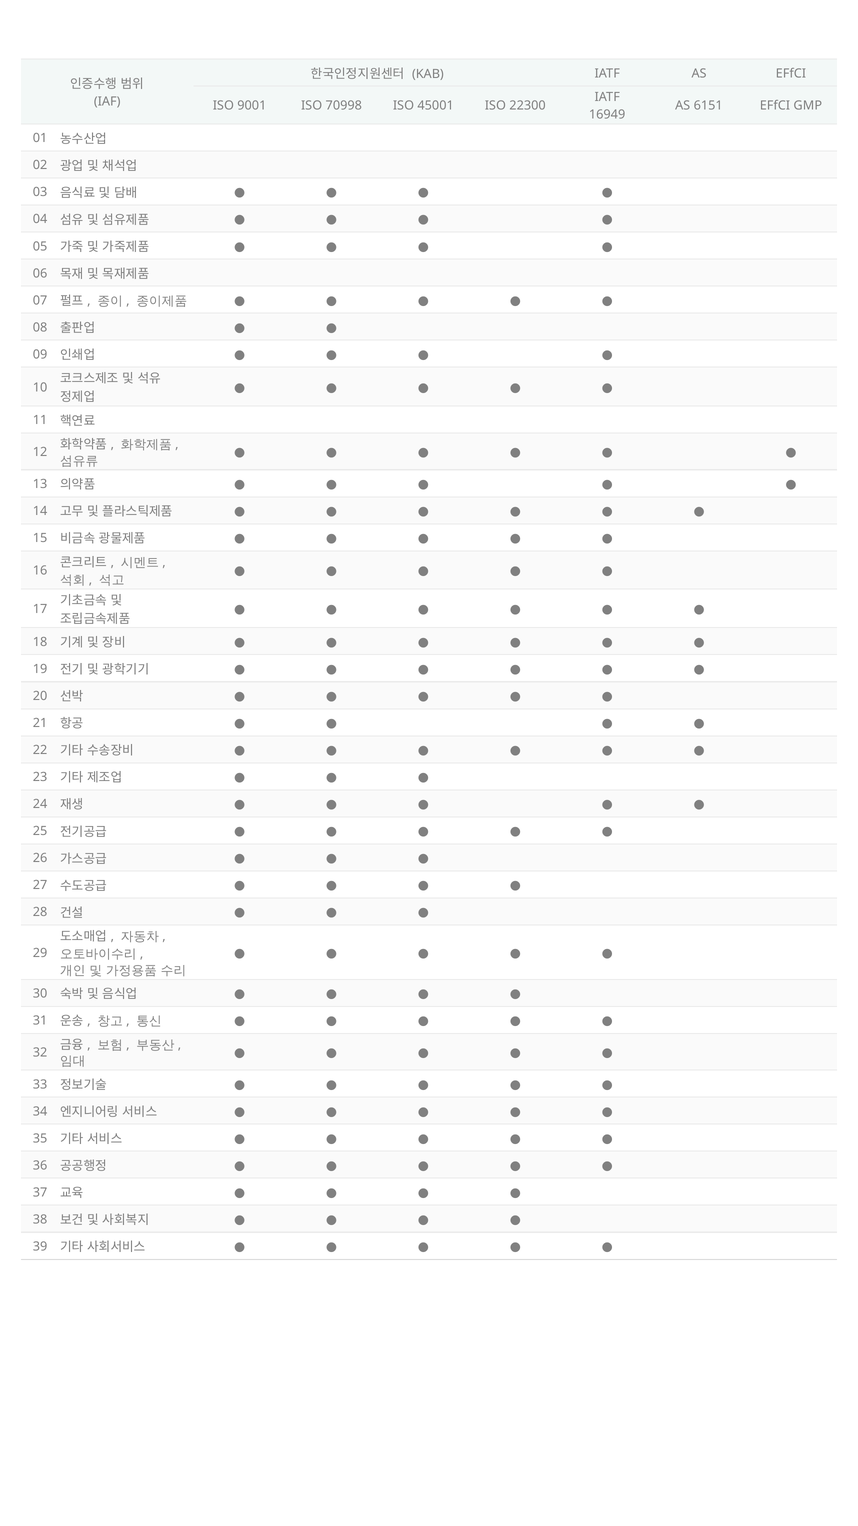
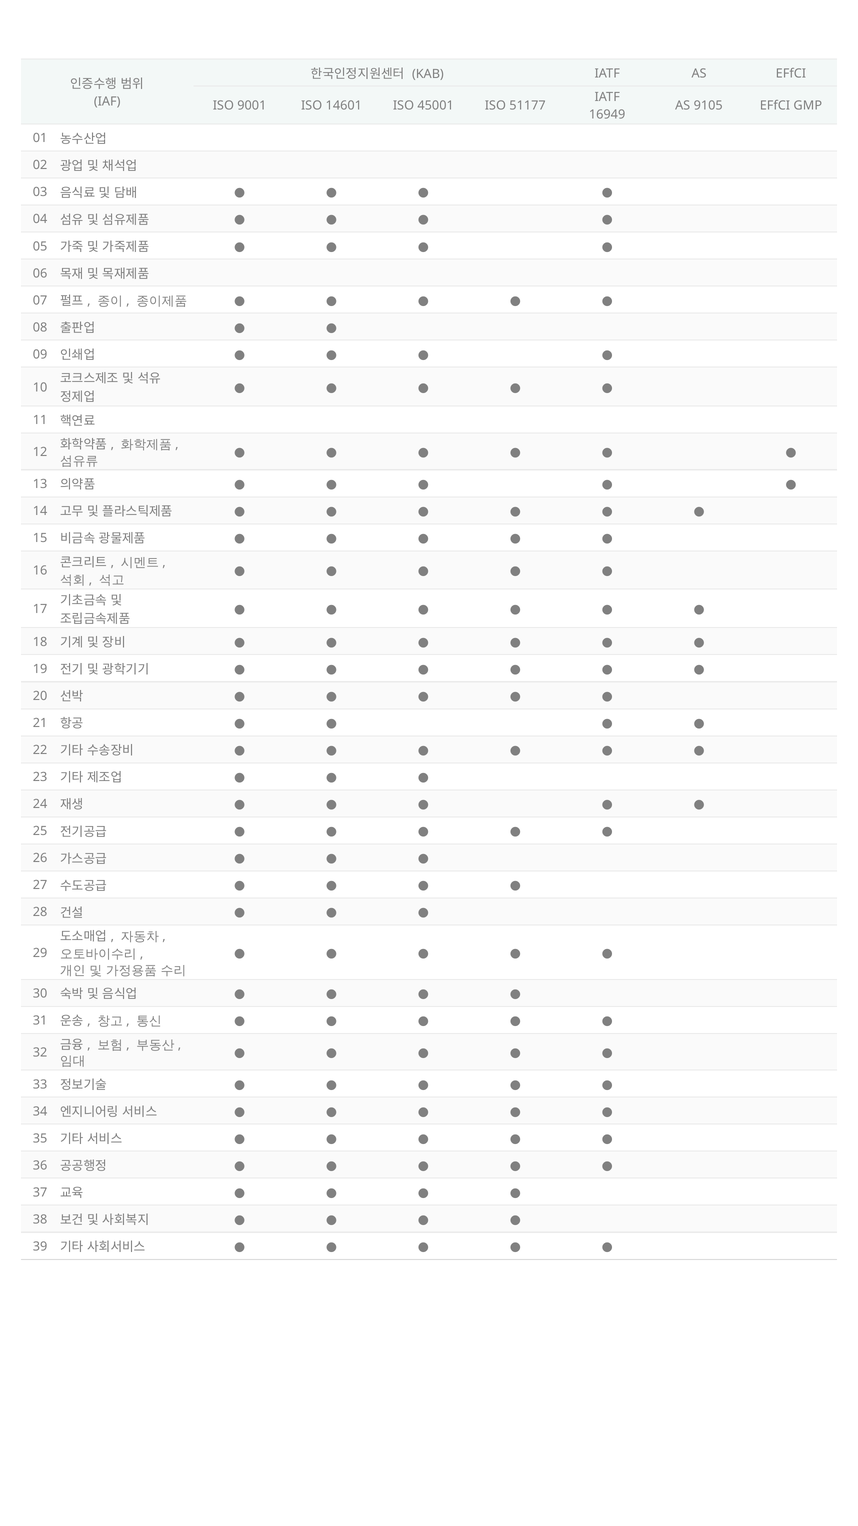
70998: 70998 -> 14601 (344, 106)
22300: 22300 -> 51177 (528, 106)
6151: 6151 -> 9105 (708, 106)
